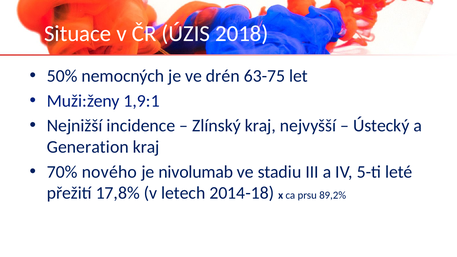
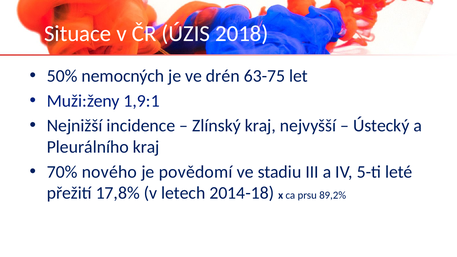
Generation: Generation -> Pleurálního (88, 147)
nivolumab: nivolumab -> povědomí (196, 172)
